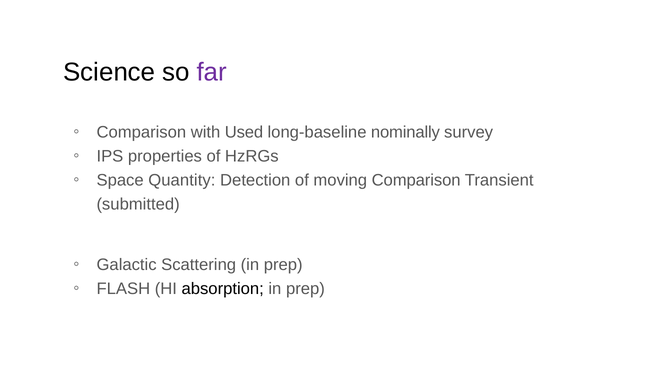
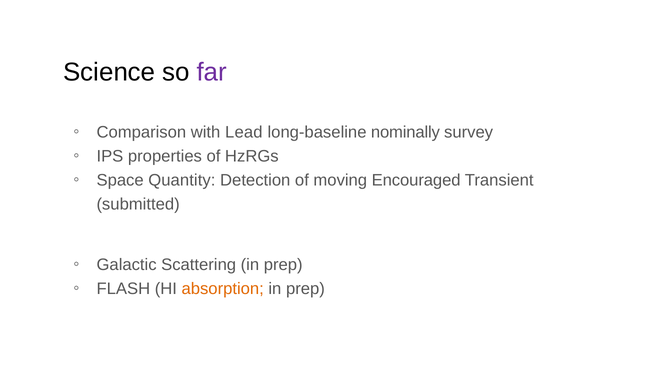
Used: Used -> Lead (244, 133)
moving Comparison: Comparison -> Encouraged (416, 180)
absorption colour: black -> orange (223, 289)
